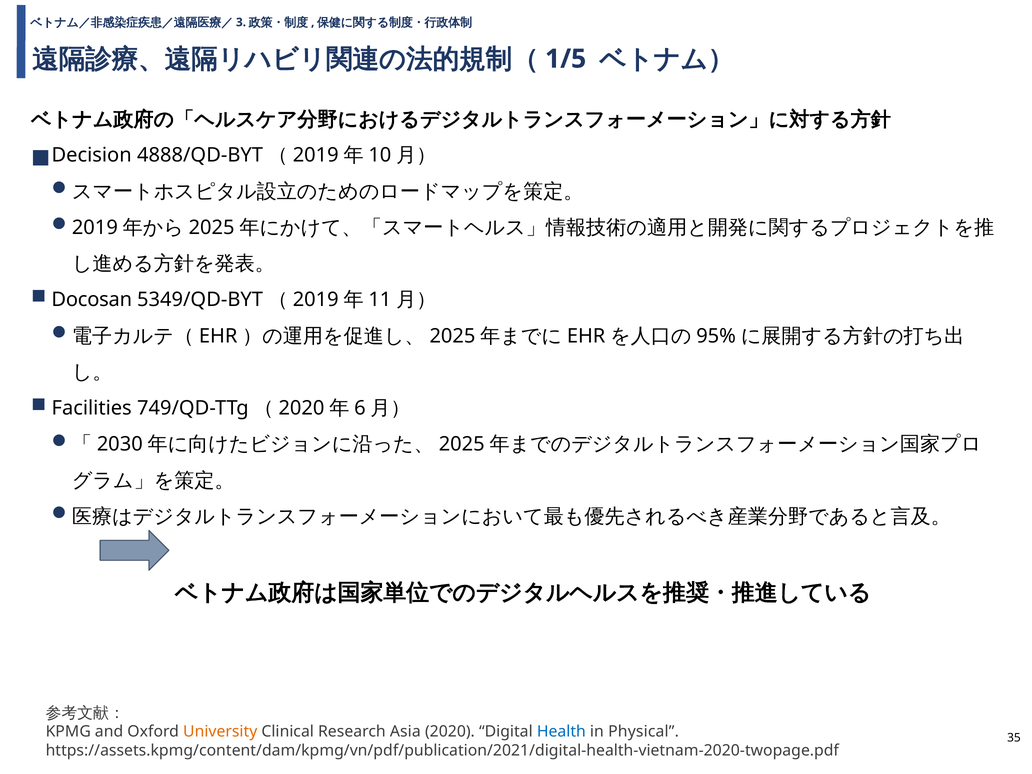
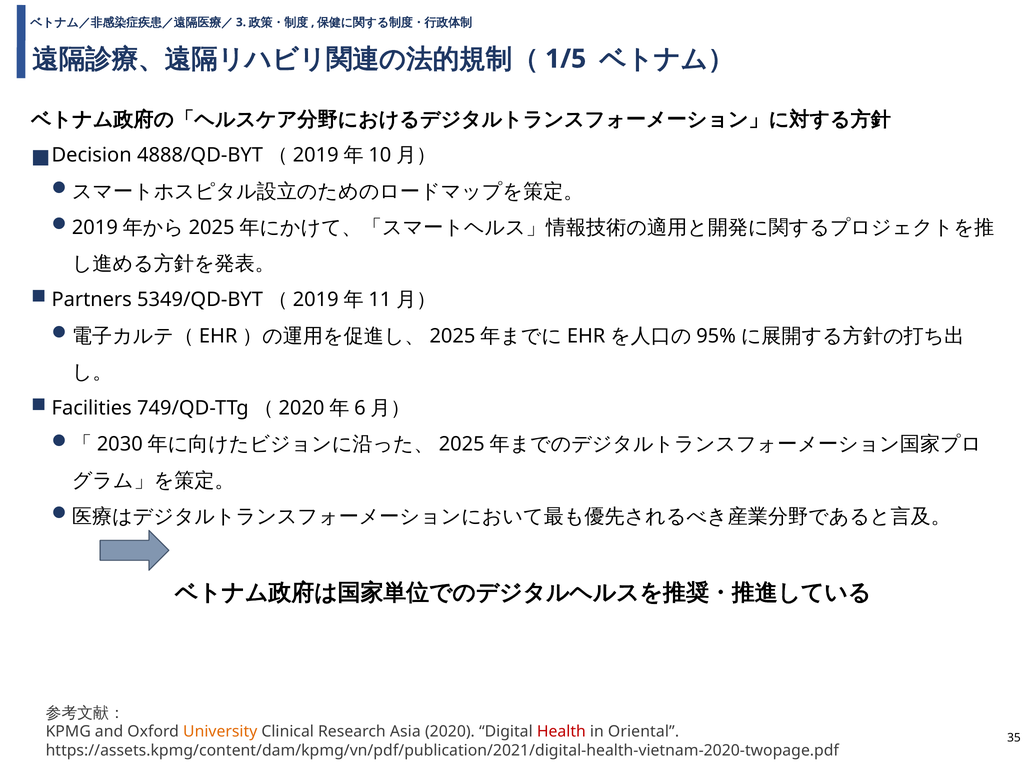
Docosan: Docosan -> Partners (92, 300)
Health colour: blue -> red (561, 732)
Physical: Physical -> Oriental (644, 732)
